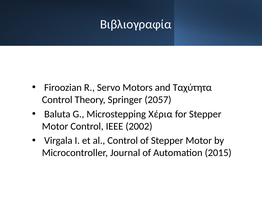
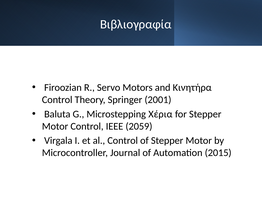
Ταχύτητα: Ταχύτητα -> Κινητήρα (192, 87)
2057: 2057 -> 2001 (158, 100)
2002: 2002 -> 2059 (139, 126)
